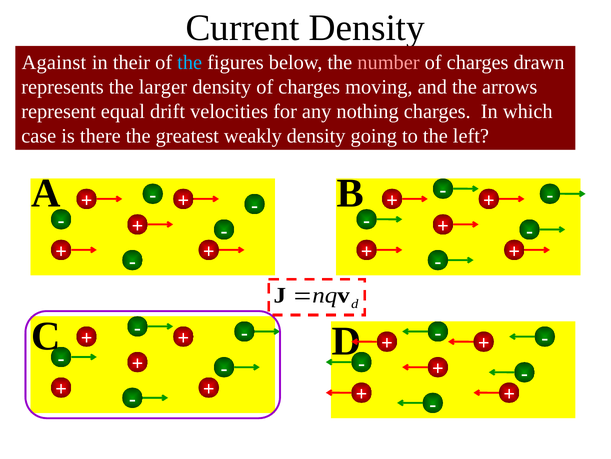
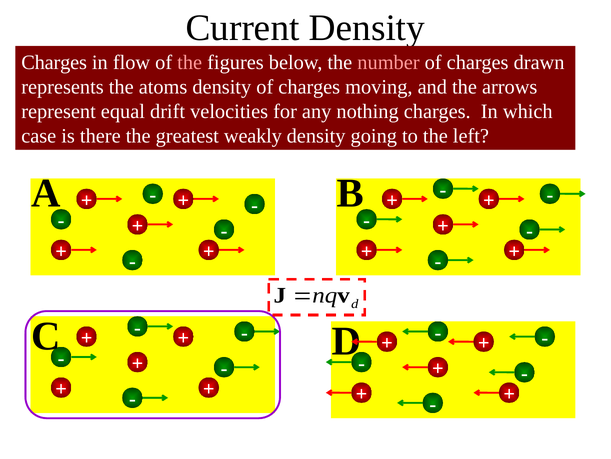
Against: Against -> Charges (54, 62)
their: their -> flow (132, 62)
the colour: light blue -> pink (190, 62)
larger: larger -> atoms (163, 87)
